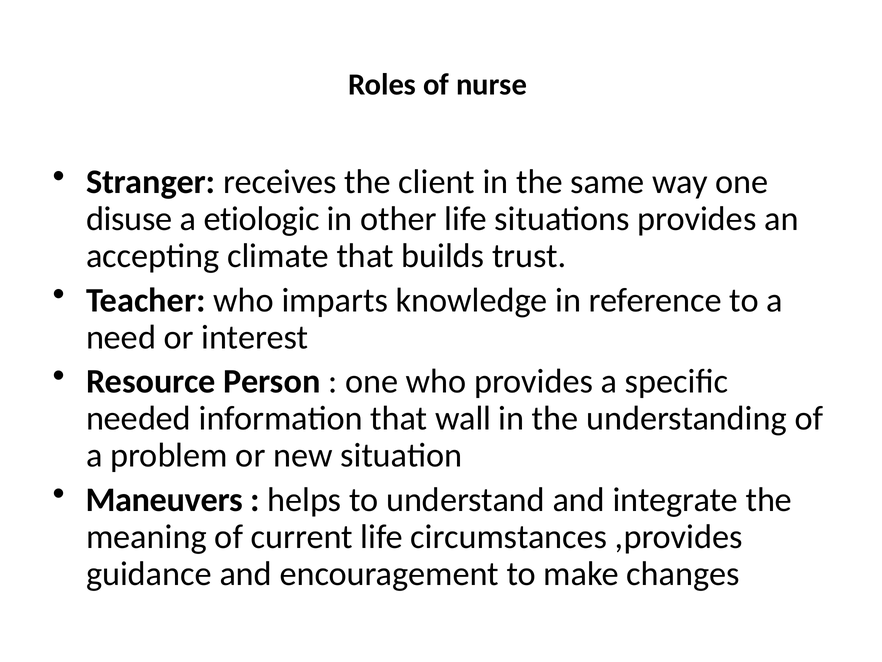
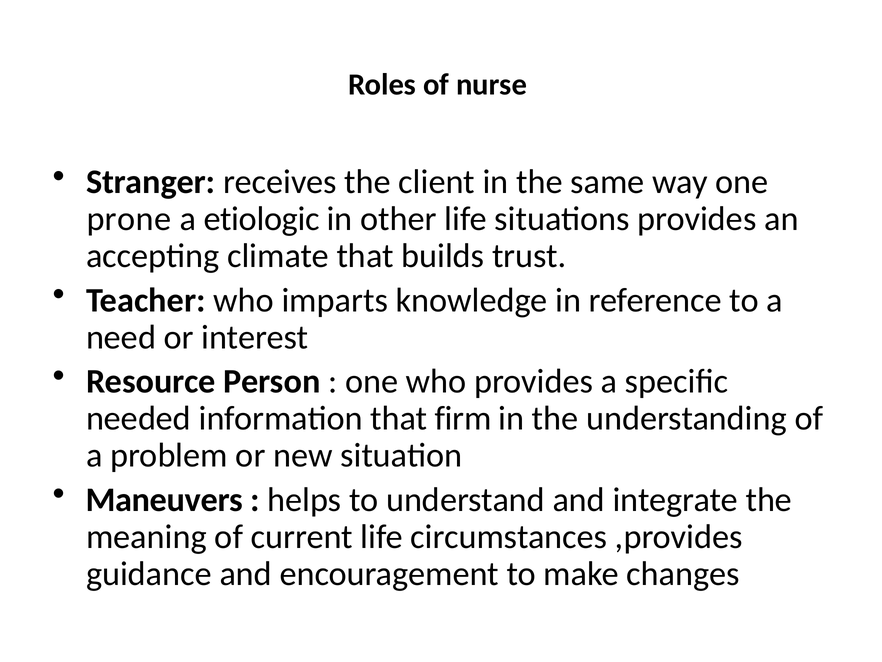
disuse: disuse -> prone (129, 219)
wall: wall -> firm (463, 418)
